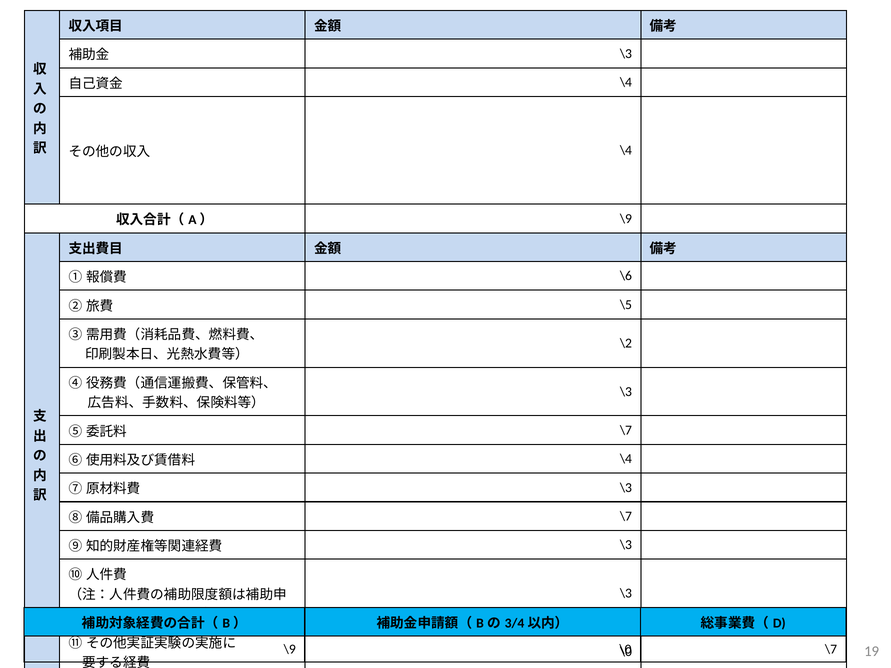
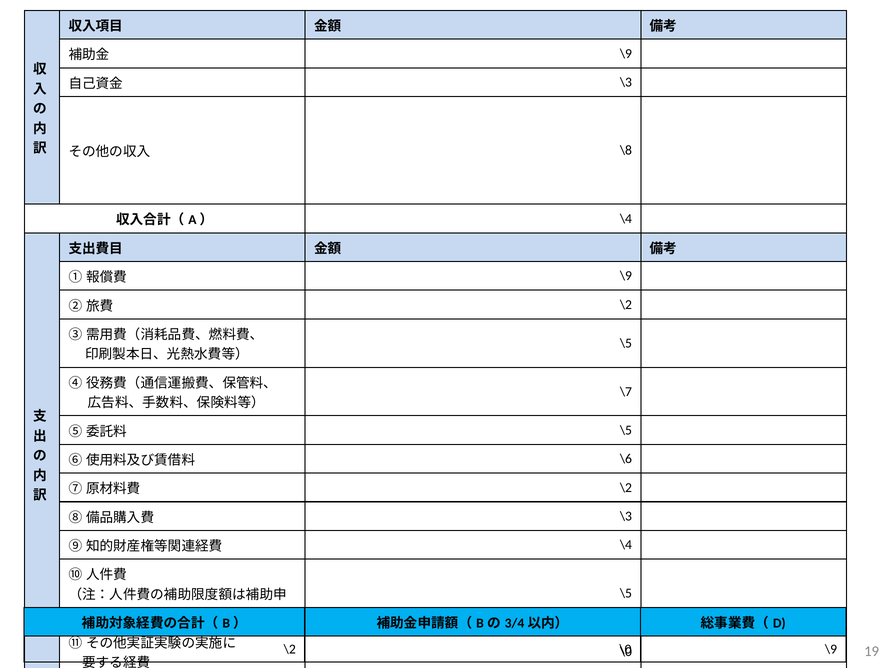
\3: \3 -> \9 (626, 54)
\4: \4 -> \3 (626, 82)
\4: \4 -> \8 (626, 151)
\9: \9 -> \4 (626, 219)
\6: \6 -> \9 (626, 276)
\5: \5 -> \2 (626, 305)
\2: \2 -> \5 (626, 343)
\3: \3 -> \7 (626, 392)
\7: \7 -> \5 (626, 430)
\4: \4 -> \6 (626, 459)
\3: \3 -> \2 (626, 488)
\7: \7 -> \3 (626, 516)
\3: \3 -> \4 (626, 545)
\3: \3 -> \5 (626, 594)
\9: \9 -> \2 (290, 649)
\7: \7 -> \9 (831, 649)
